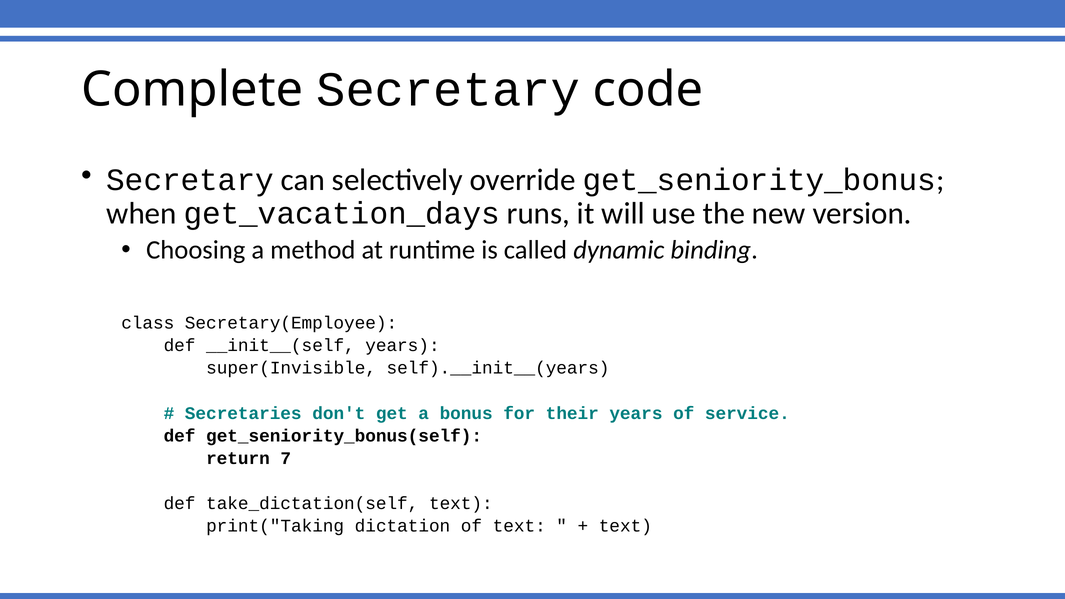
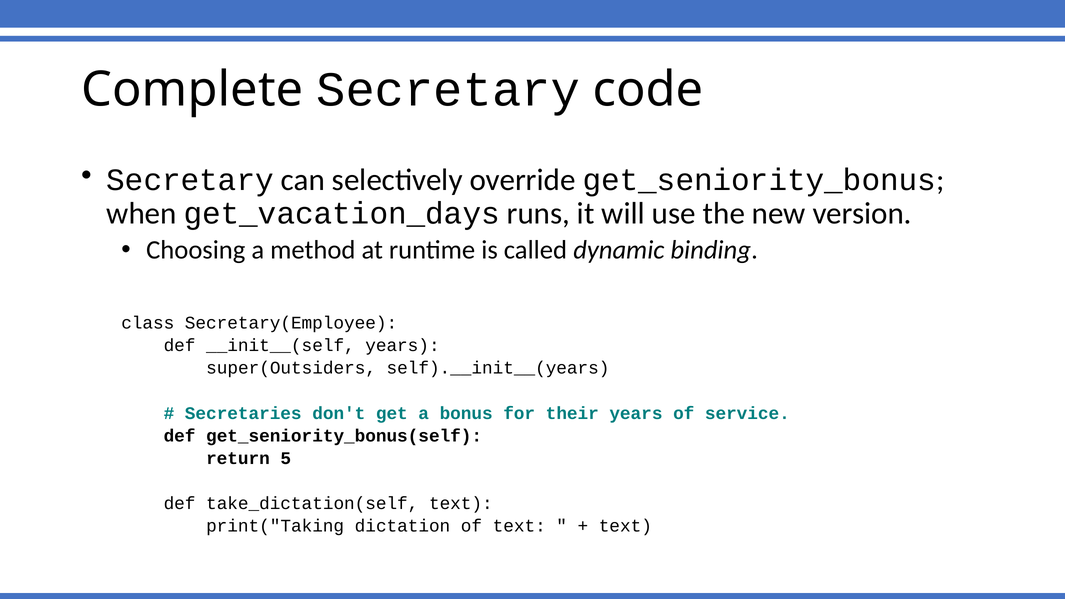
super(Invisible: super(Invisible -> super(Outsiders (291, 368)
7: 7 -> 5 (286, 458)
